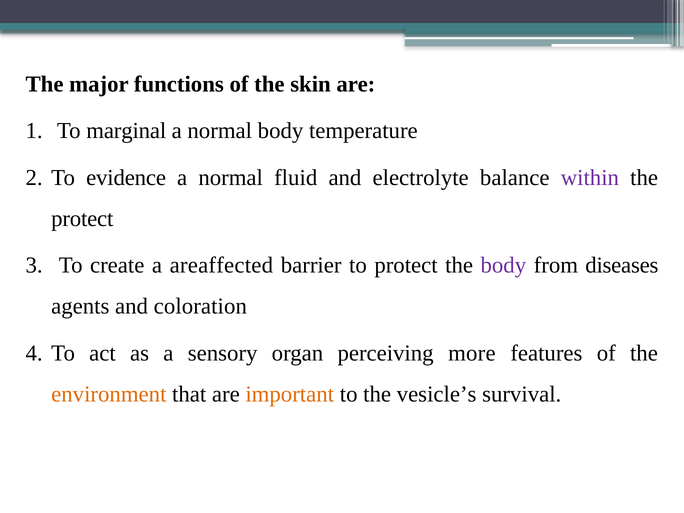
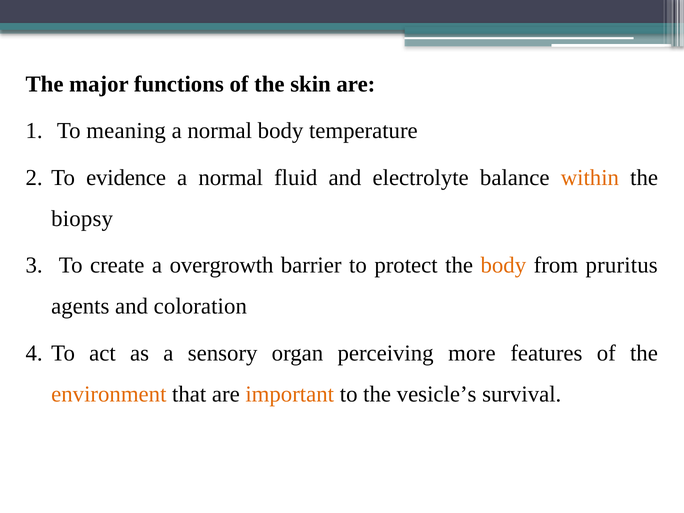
marginal: marginal -> meaning (126, 131)
within colour: purple -> orange (590, 178)
protect: protect -> biopsy (82, 219)
areaffected: areaffected -> overgrowth (222, 265)
body colour: purple -> orange (503, 265)
diseases: diseases -> pruritus (622, 265)
